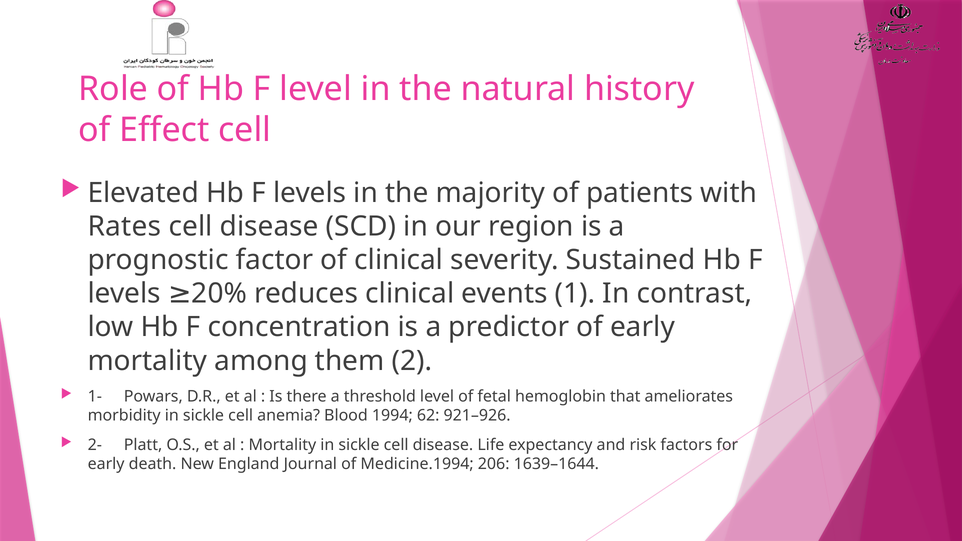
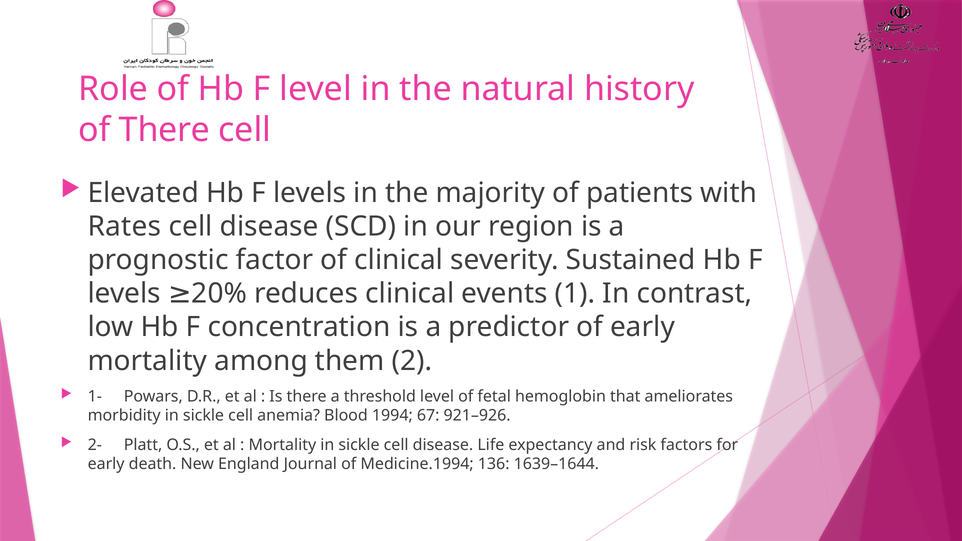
of Effect: Effect -> There (165, 130)
62: 62 -> 67 (428, 416)
206: 206 -> 136 (494, 464)
